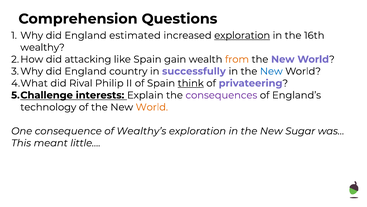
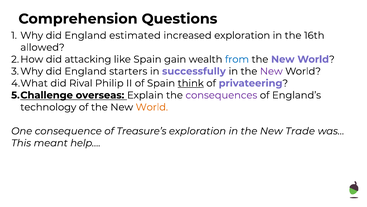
exploration underline: present -> none (242, 35)
wealthy: wealthy -> allowed (42, 47)
from colour: orange -> blue (237, 59)
country: country -> starters (128, 71)
New colour: blue -> purple (271, 71)
interests: interests -> overseas (100, 95)
Wealthy’s: Wealthy’s -> Treasure’s (142, 131)
Sugar: Sugar -> Trade (300, 131)
little…: little… -> help… (85, 143)
